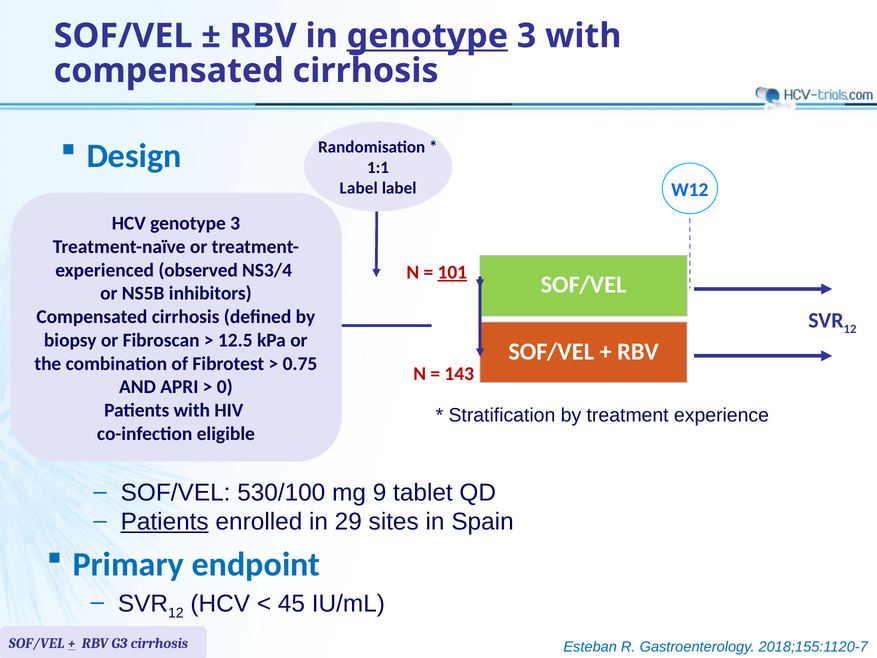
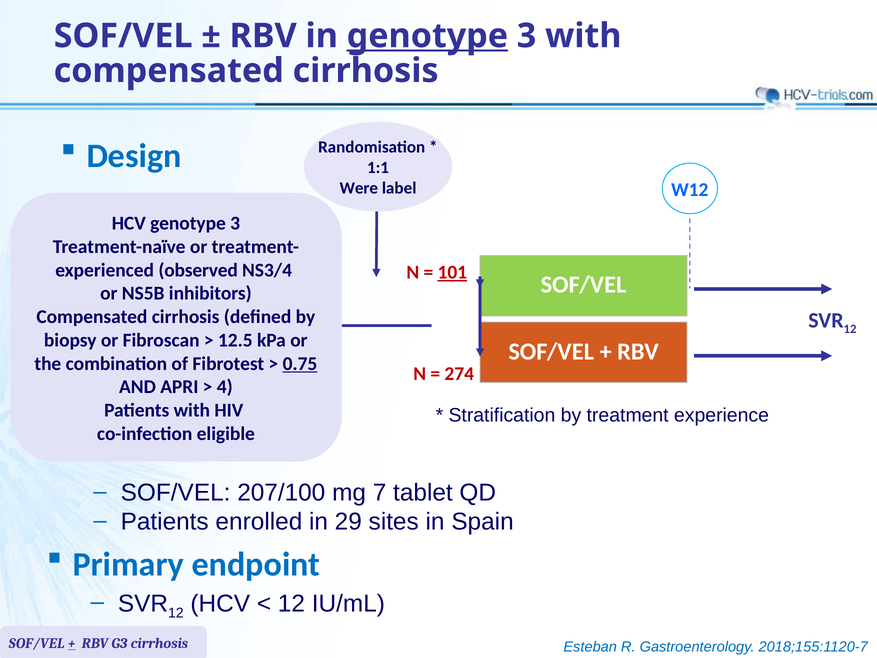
Label: Label -> Were (359, 188)
0.75 underline: none -> present (300, 364)
143: 143 -> 274 (459, 374)
0: 0 -> 4 (225, 387)
530/100: 530/100 -> 207/100 (281, 492)
9: 9 -> 7 (380, 492)
Patients underline: present -> none (165, 522)
45: 45 -> 12 (291, 603)
